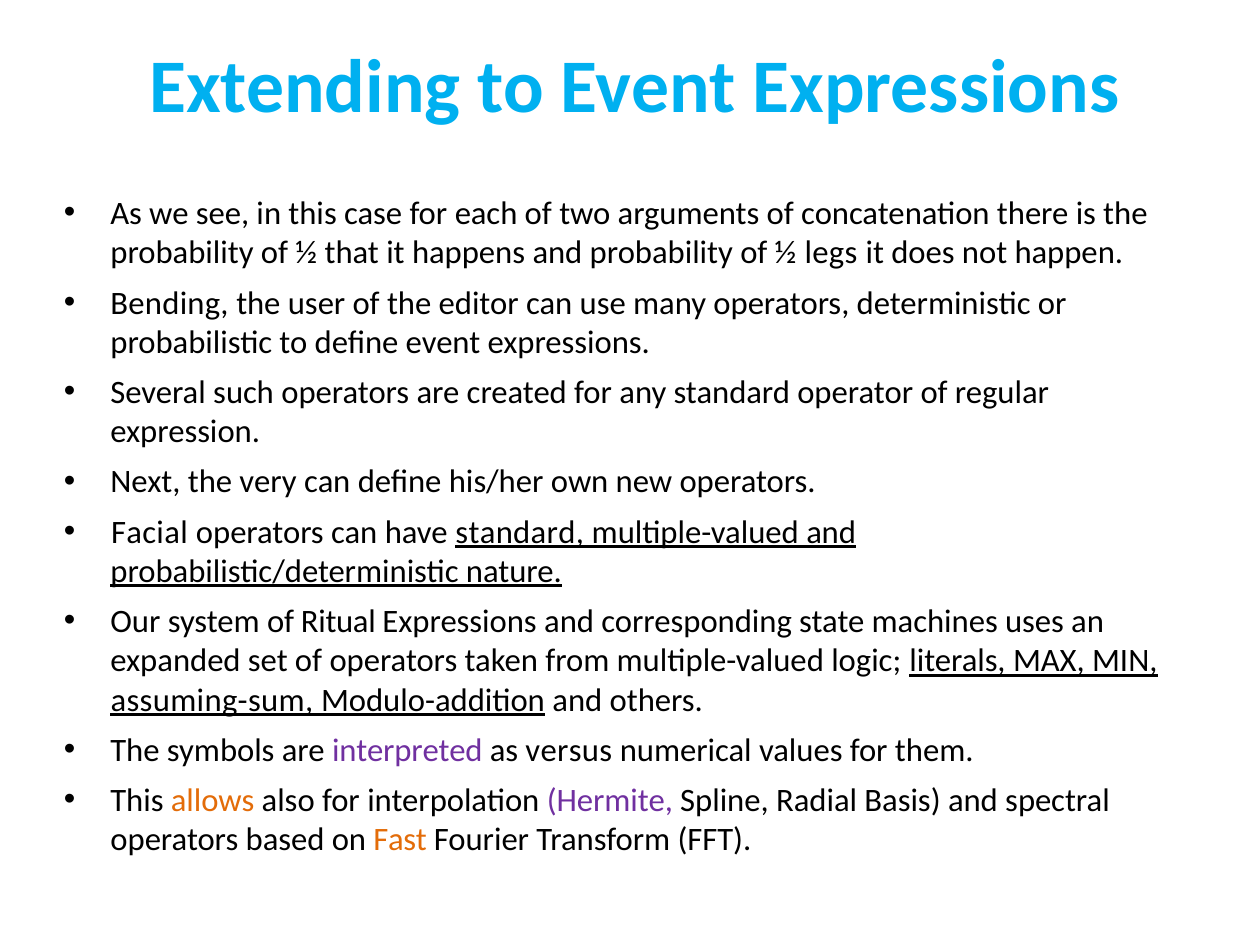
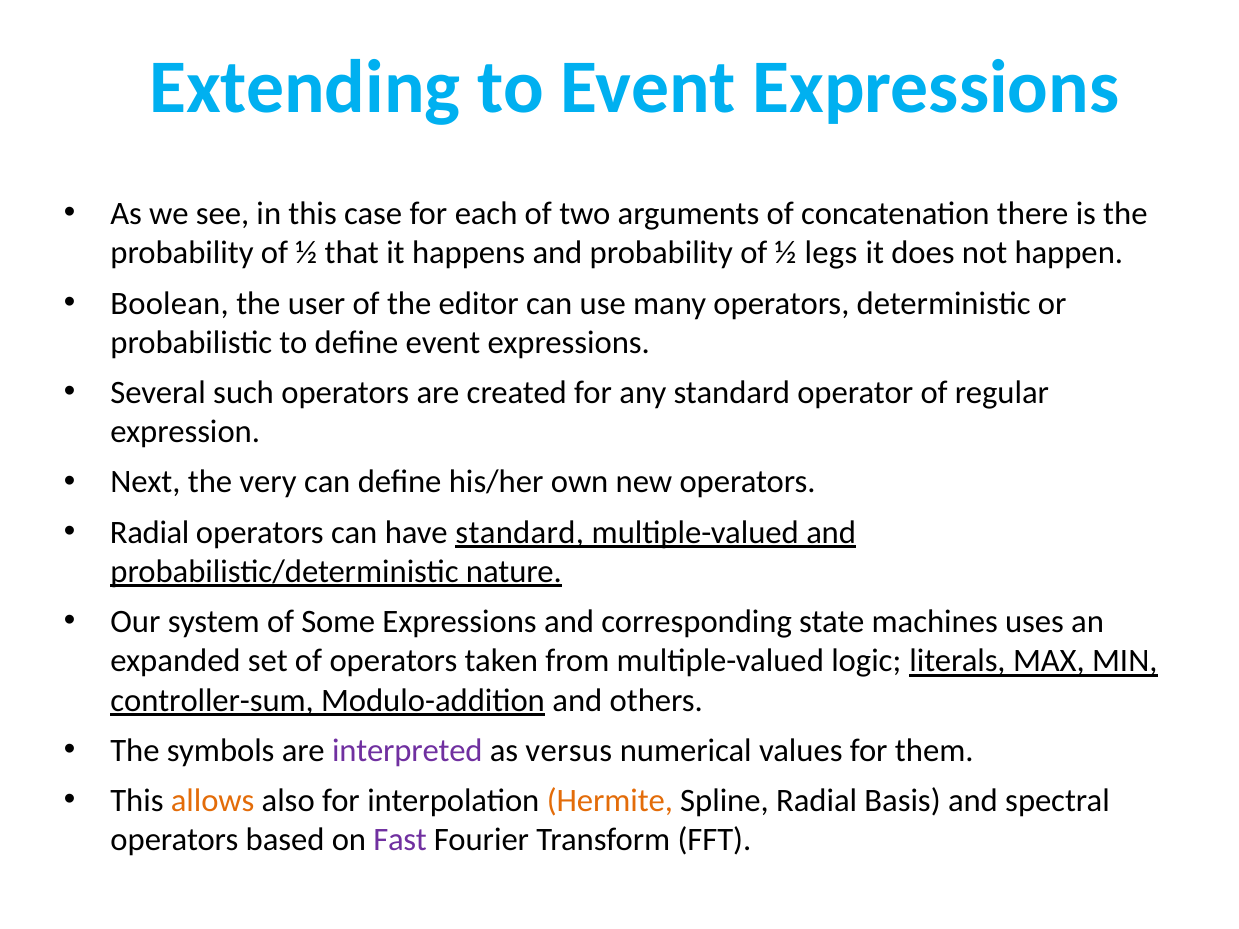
Bending: Bending -> Boolean (170, 303)
Facial: Facial -> Radial (150, 533)
Ritual: Ritual -> Some (338, 622)
assuming-sum: assuming-sum -> controller-sum (212, 700)
Hermite colour: purple -> orange (610, 801)
Fast colour: orange -> purple (400, 840)
